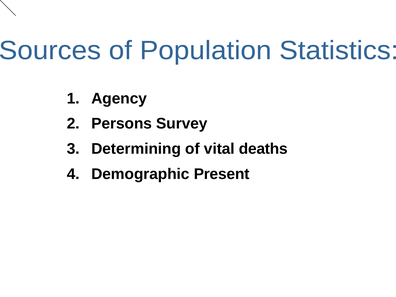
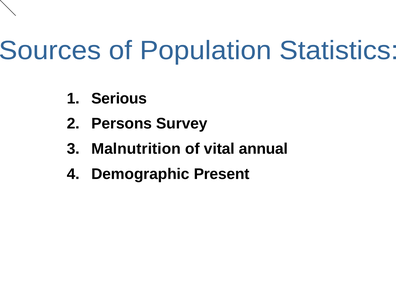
Agency: Agency -> Serious (119, 98)
Determining: Determining -> Malnutrition (136, 149)
deaths: deaths -> annual (263, 149)
